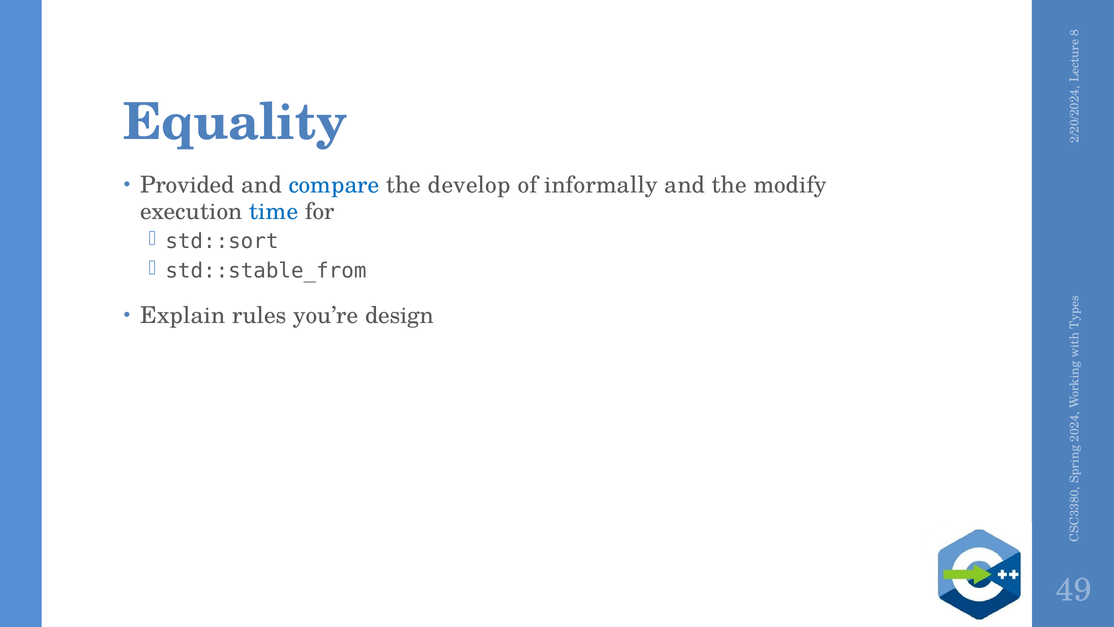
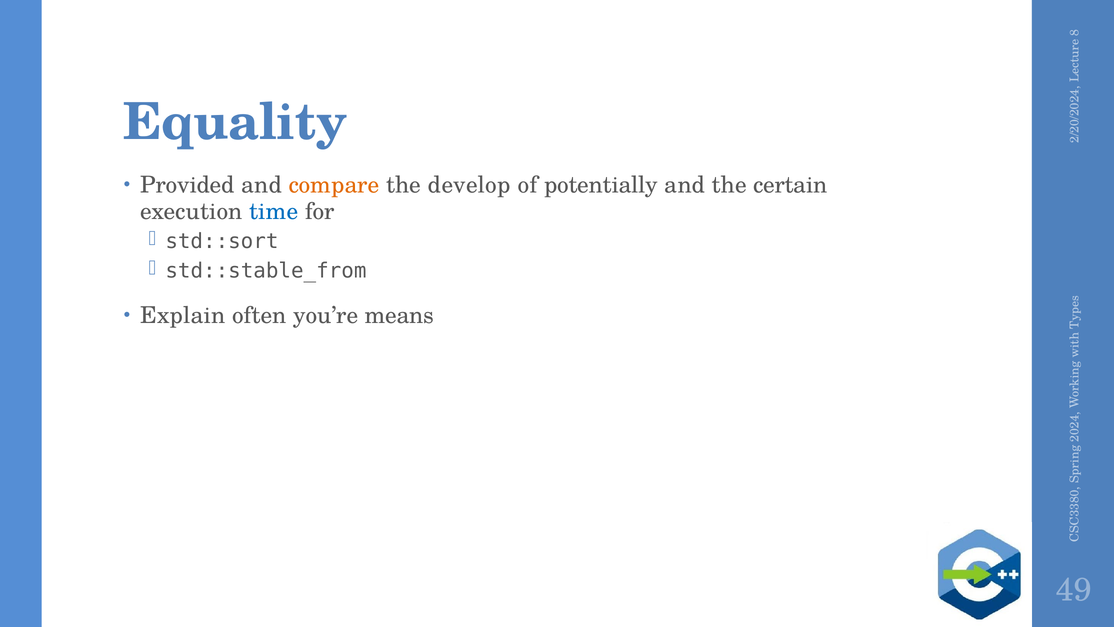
compare colour: blue -> orange (334, 185)
informally: informally -> potentially (601, 185)
modify: modify -> certain (790, 185)
rules: rules -> often (259, 315)
design: design -> means (400, 315)
